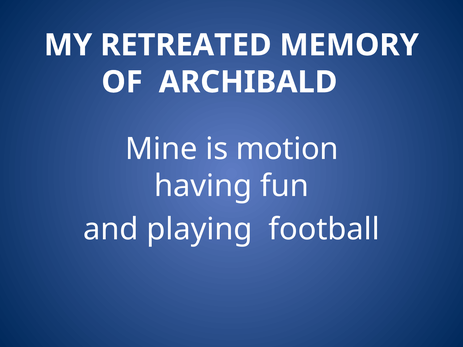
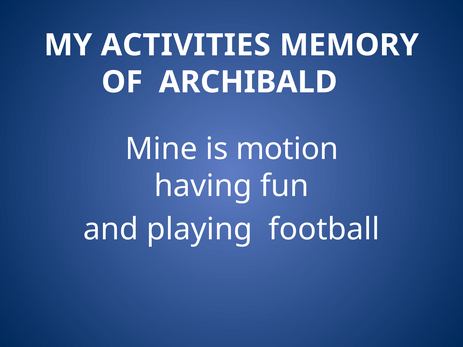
RETREATED: RETREATED -> ACTIVITIES (186, 45)
